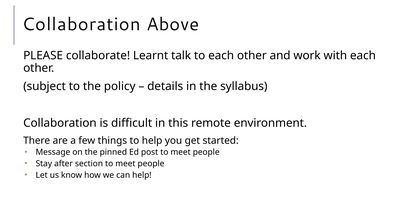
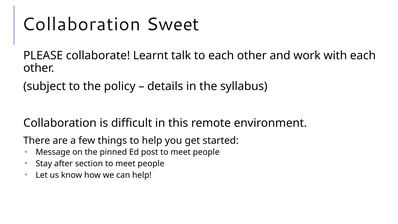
Above: Above -> Sweet (173, 24)
